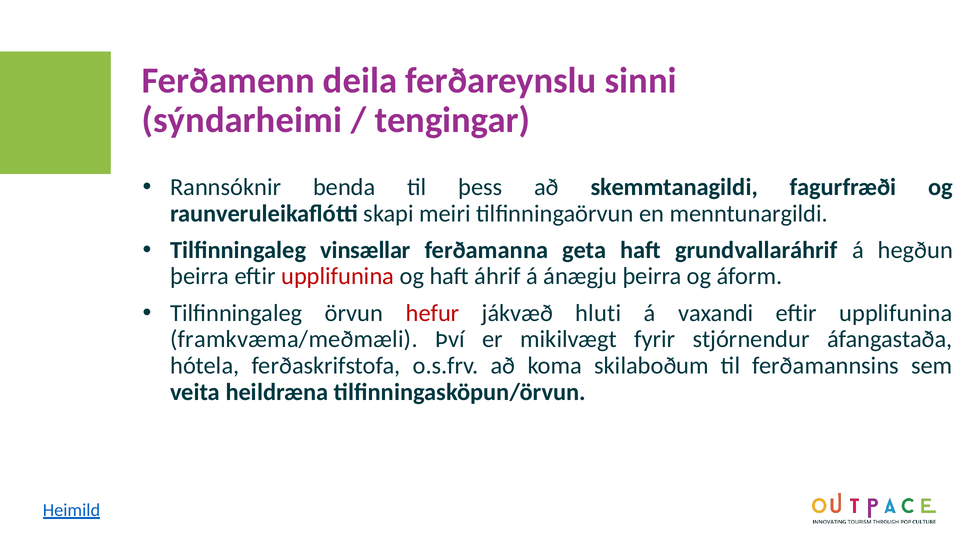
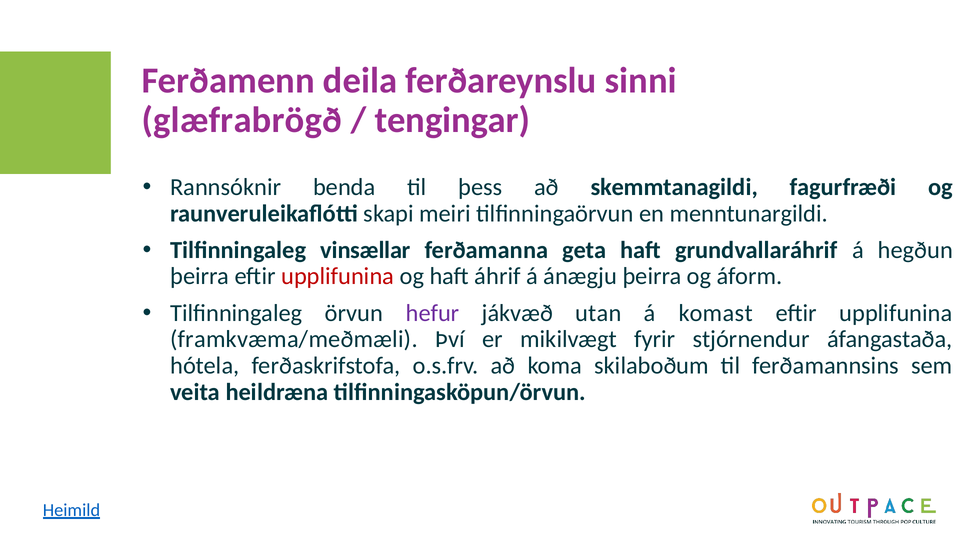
sýndarheimi: sýndarheimi -> glæfrabrögð (242, 120)
hefur colour: red -> purple (433, 313)
hluti: hluti -> utan (598, 313)
vaxandi: vaxandi -> komast (716, 313)
